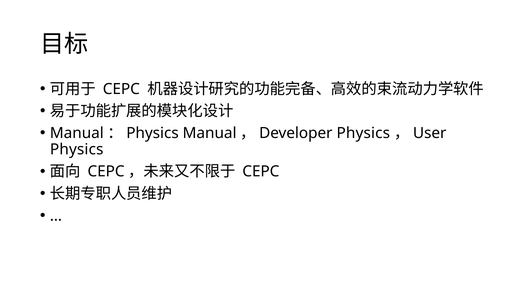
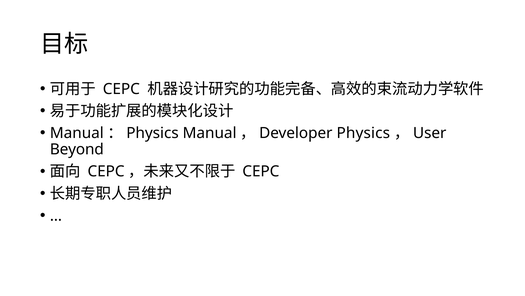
Physics: Physics -> Beyond (77, 149)
